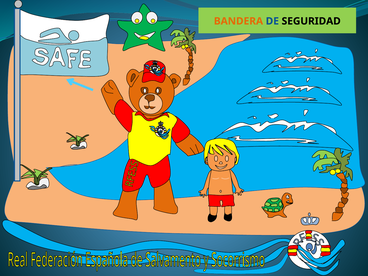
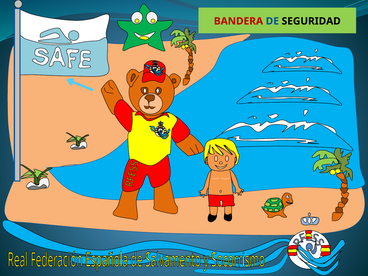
BANDERA colour: orange -> red (238, 21)
